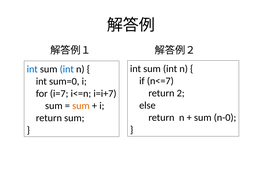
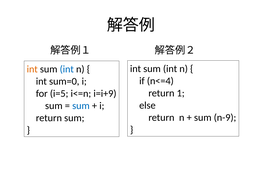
int colour: blue -> orange (32, 69)
n<=7: n<=7 -> n<=4 (160, 81)
2: 2 -> 1 (181, 93)
i=7: i=7 -> i=5 (59, 94)
i=i+7: i=i+7 -> i=i+9 (105, 94)
sum colour: orange -> blue (81, 106)
n-0: n-0 -> n-9 (225, 118)
